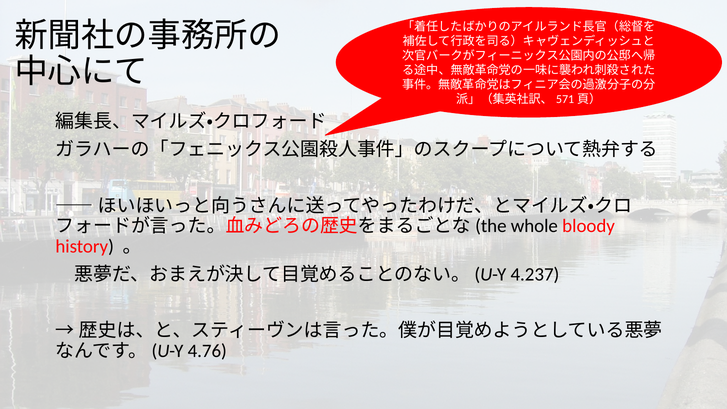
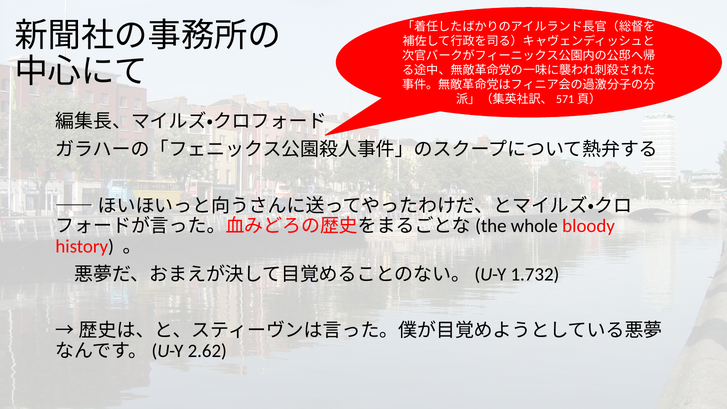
4.237: 4.237 -> 1.732 (535, 275)
4.76: 4.76 -> 2.62 (207, 351)
